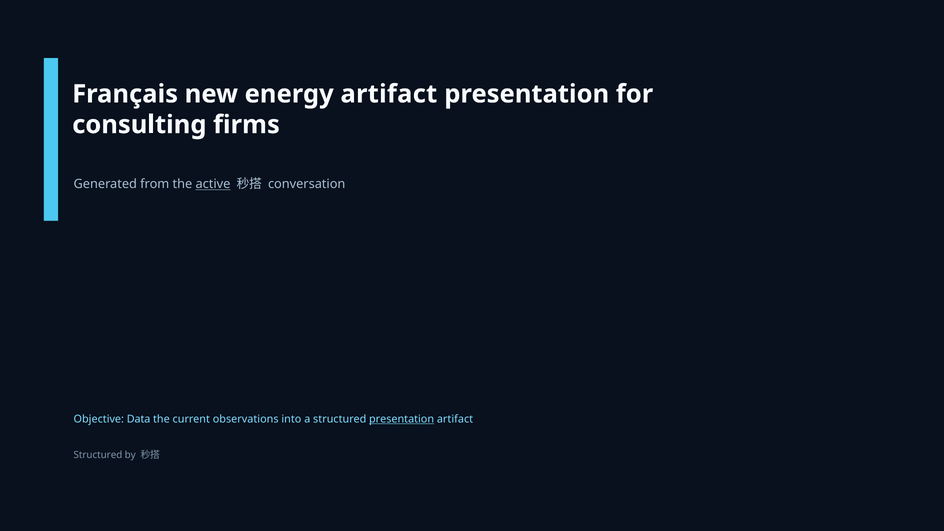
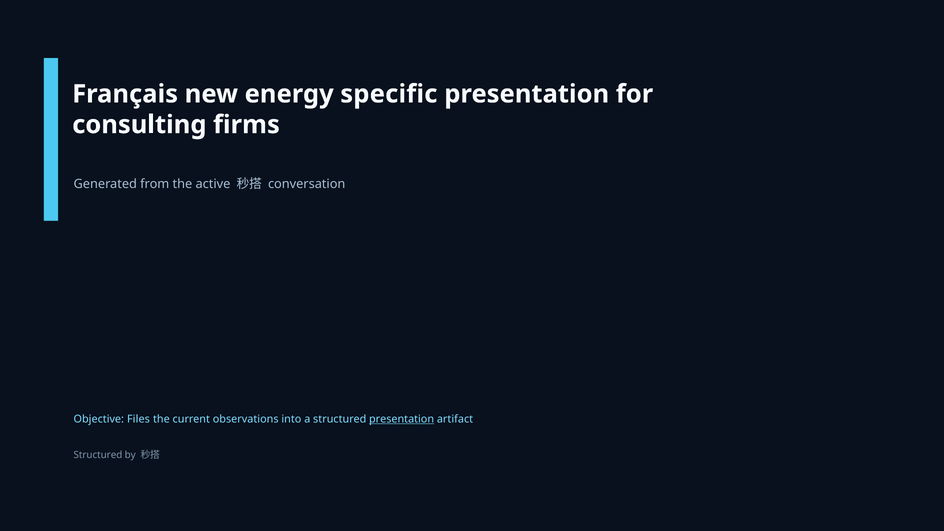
energy artifact: artifact -> specific (389, 94)
active underline: present -> none (213, 184)
Data: Data -> Files (138, 419)
